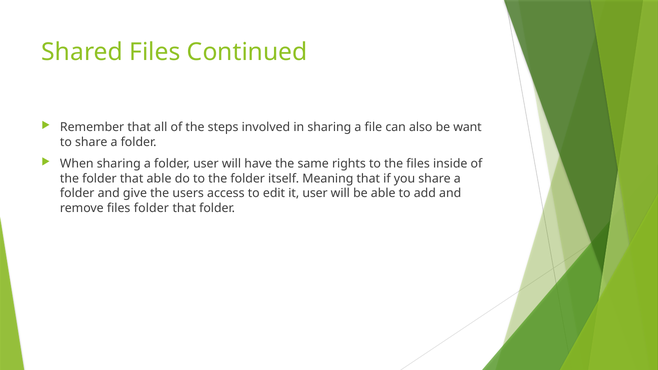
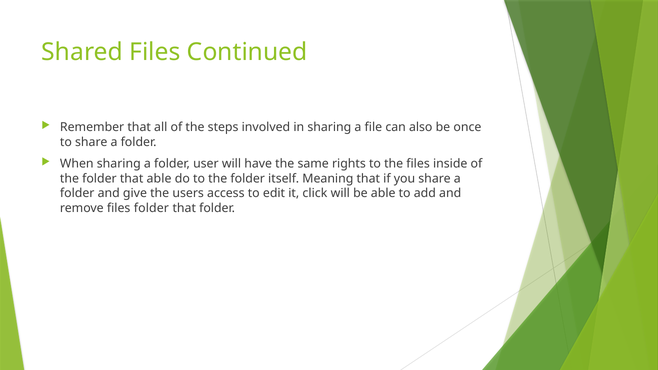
want: want -> once (467, 127)
it user: user -> click (315, 193)
